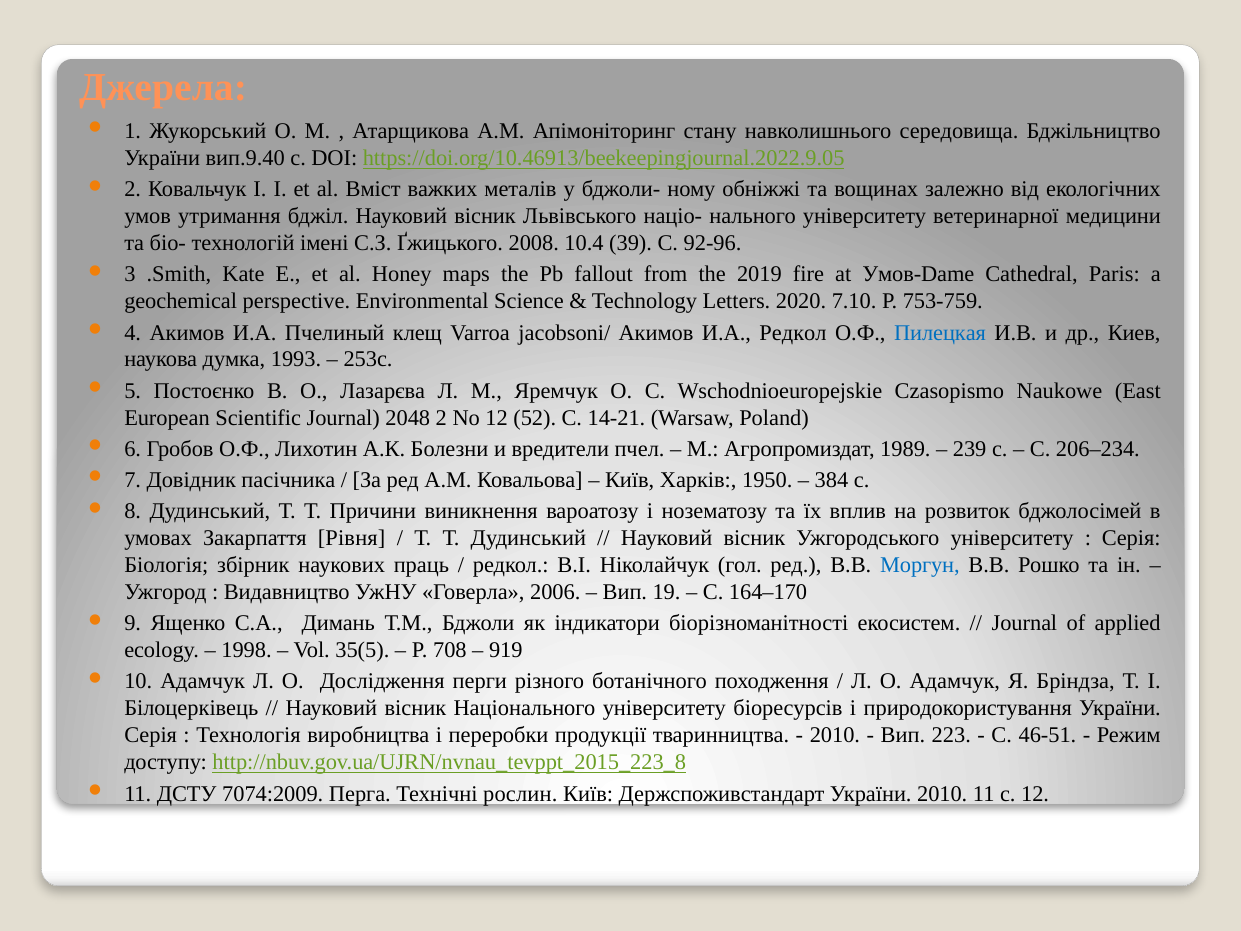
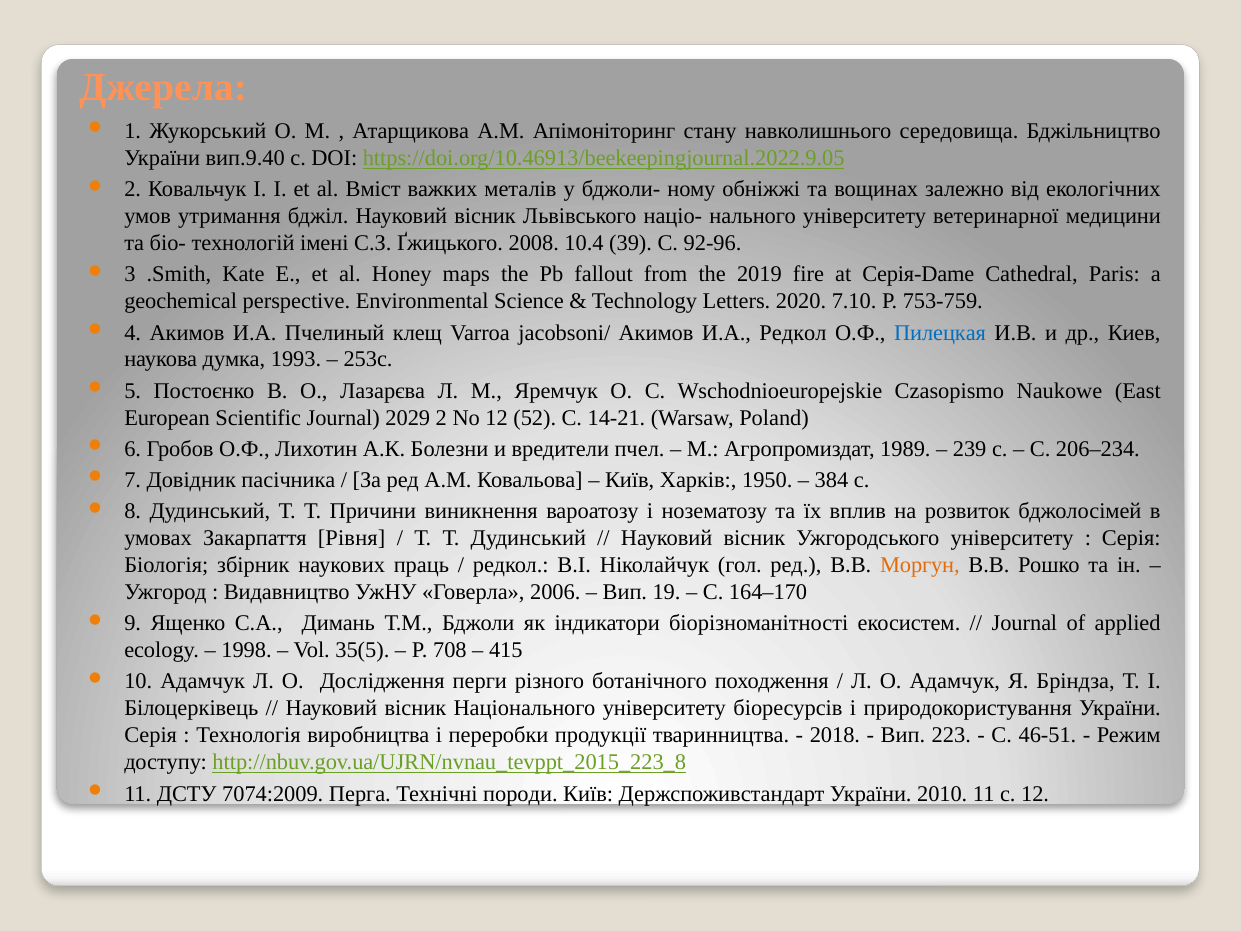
Умов-Dame: Умов-Dame -> Cерія-Dame (918, 274)
2048: 2048 -> 2029 (408, 418)
Моргун colour: blue -> orange (920, 565)
919: 919 -> 415 (506, 650)
2010: 2010 -> 2018 (835, 735)
рослин: рослин -> породи (520, 793)
